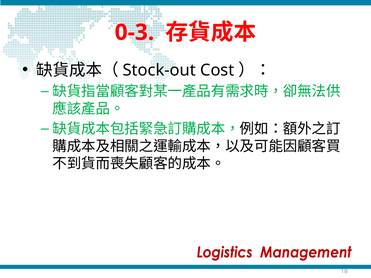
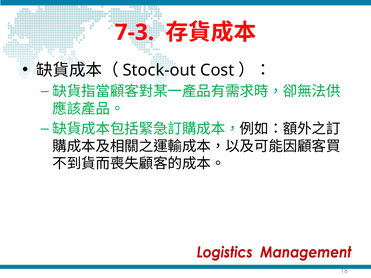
0-3: 0-3 -> 7-3 (134, 32)
